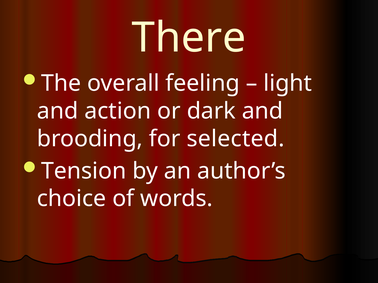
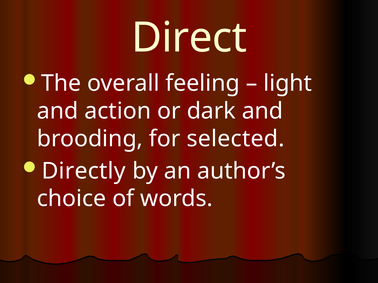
There: There -> Direct (189, 38)
Tension: Tension -> Directly (84, 171)
